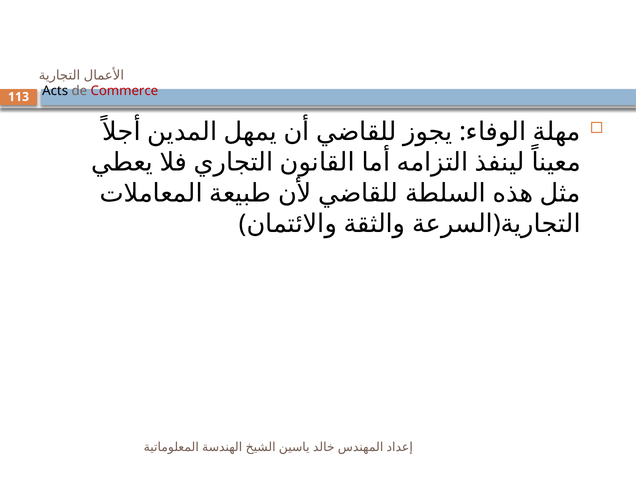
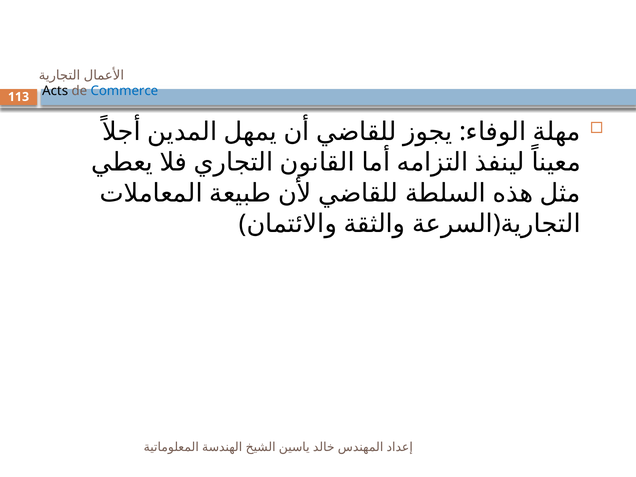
Commerce colour: red -> blue (124, 91)
